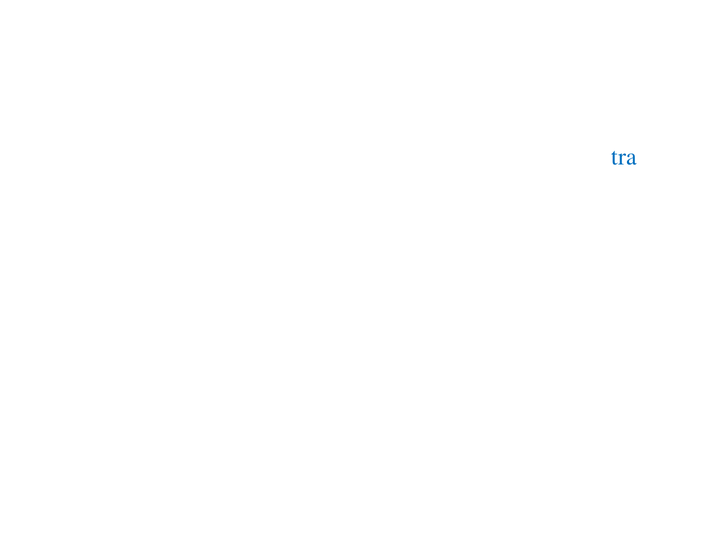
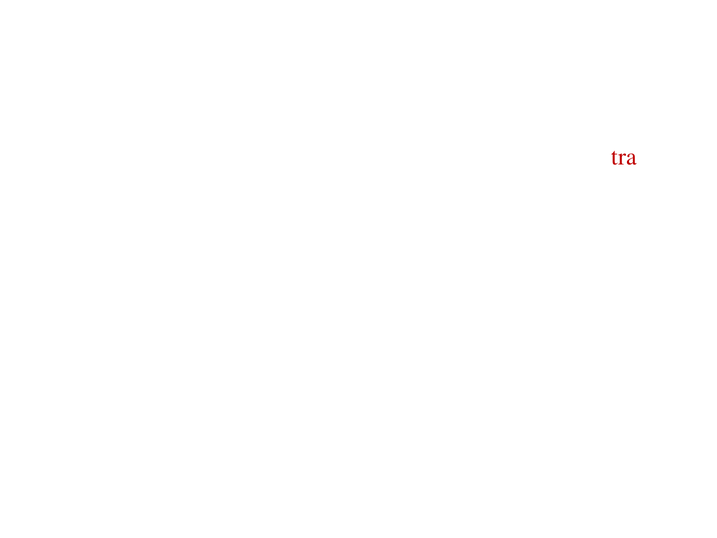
tra colour: blue -> red (624, 157)
